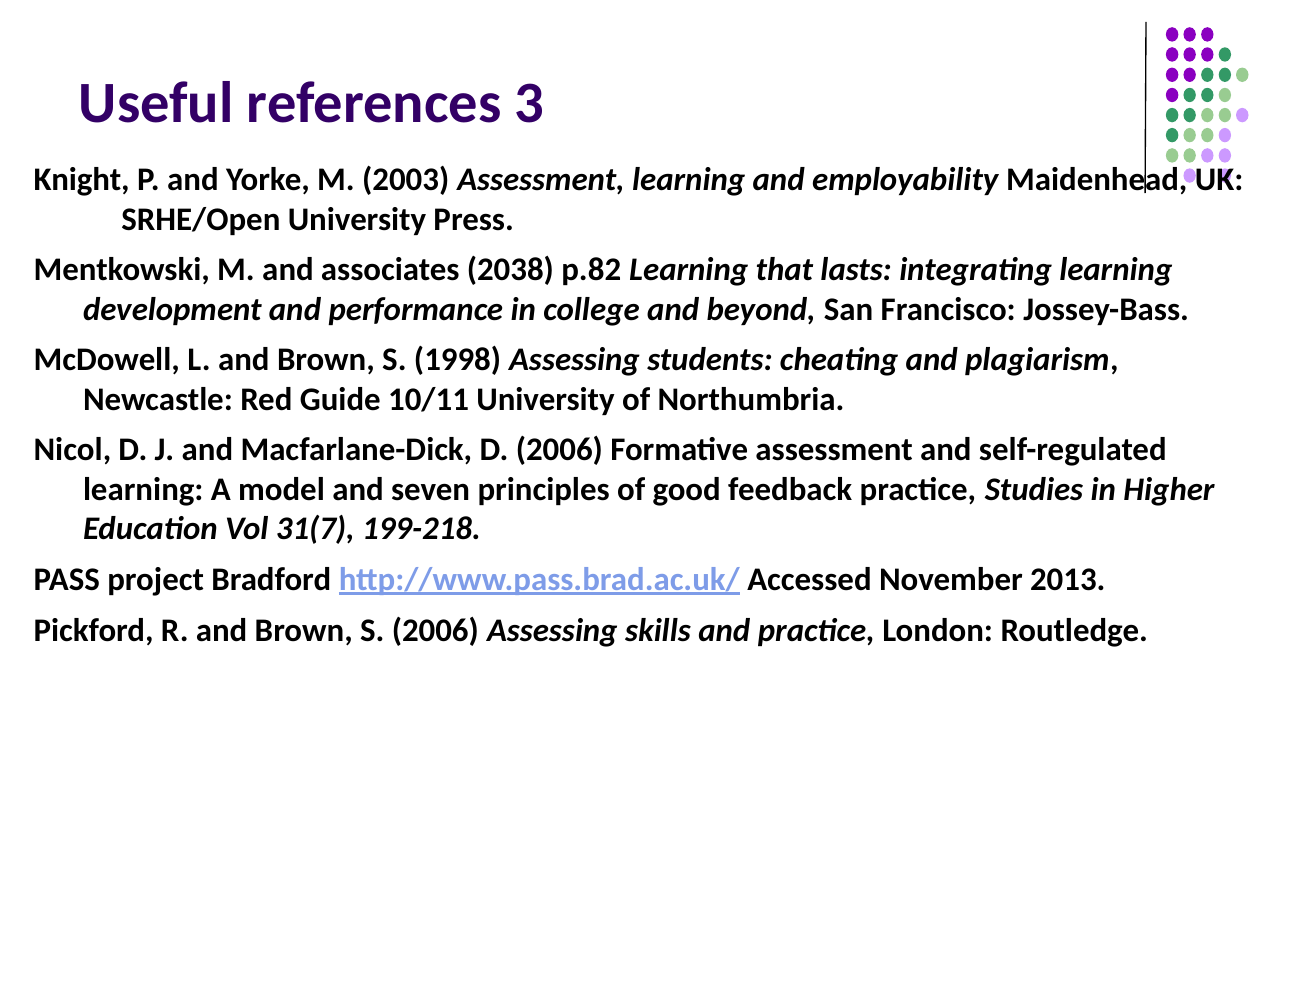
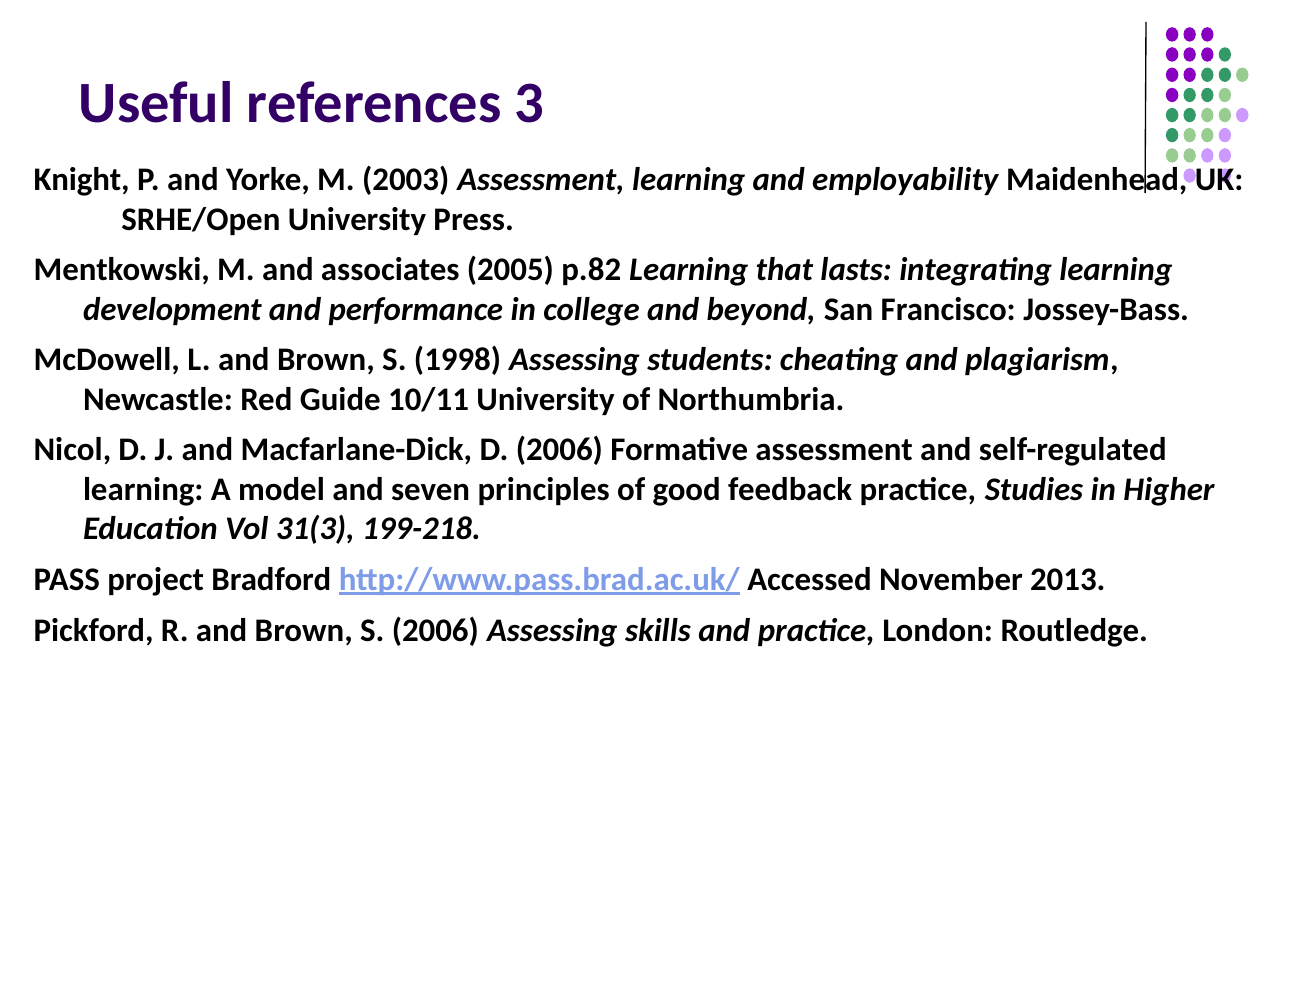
2038: 2038 -> 2005 (510, 270)
31(7: 31(7 -> 31(3 (315, 529)
